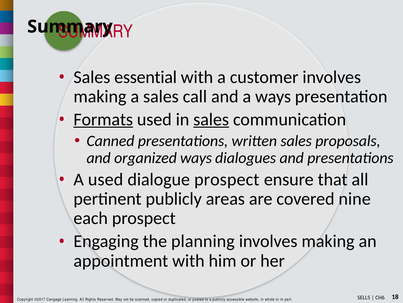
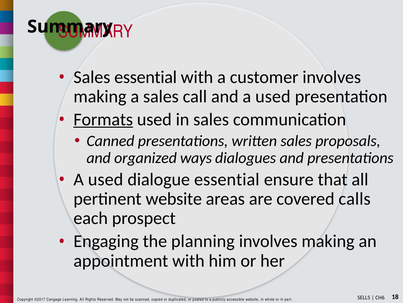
and a ways: ways -> used (273, 96)
sales underline: present -> none (211, 119)
dialogue prospect: prospect -> essential (227, 179)
pertinent publicly: publicly -> website (174, 199)
nine: nine -> calls (355, 199)
